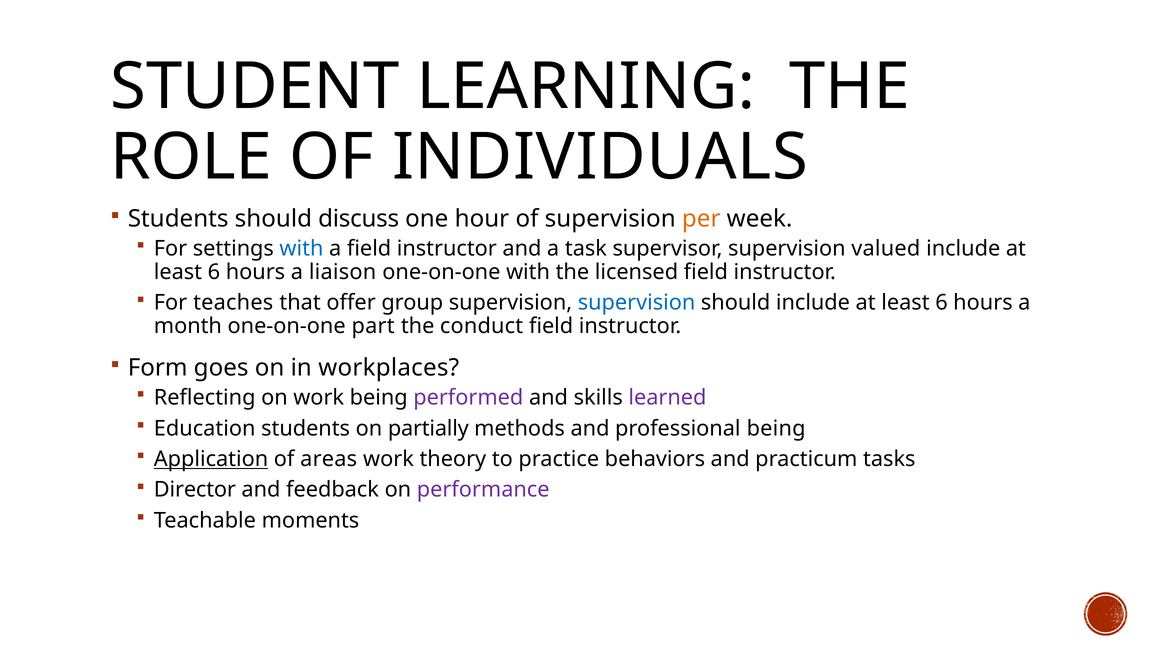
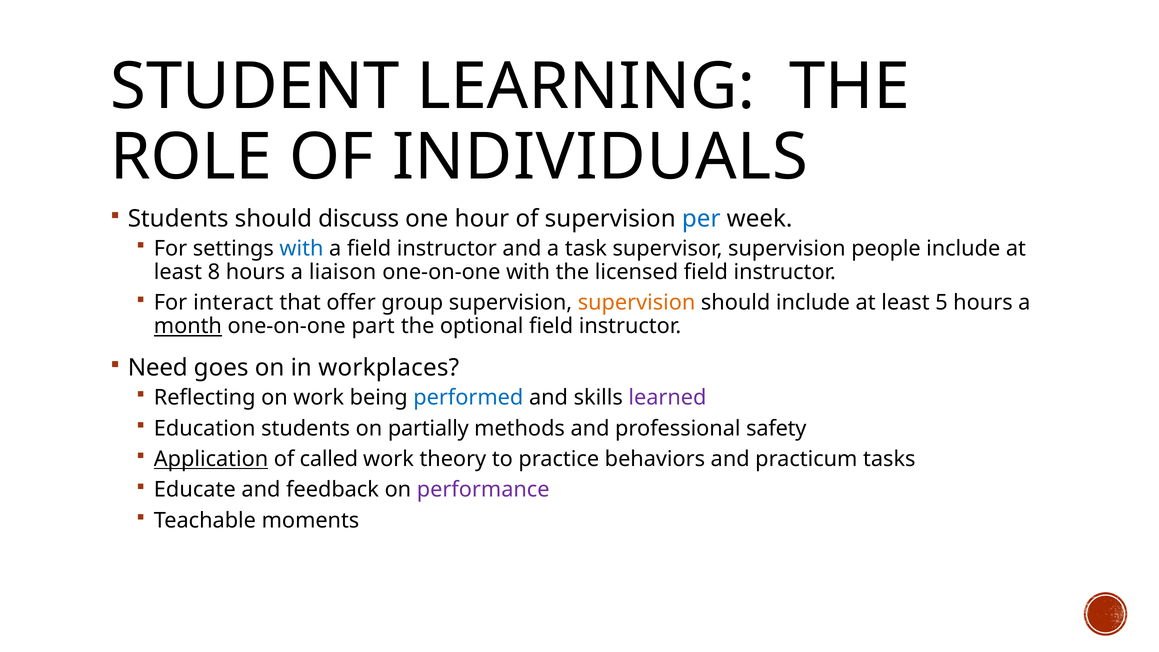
per colour: orange -> blue (701, 219)
valued: valued -> people (886, 249)
6: 6 -> 8 (214, 272)
teaches: teaches -> interact (233, 303)
supervision colour: blue -> orange (637, 303)
6: 6 -> 5 (941, 303)
month underline: none -> present (188, 326)
conduct: conduct -> optional (482, 326)
Form: Form -> Need (158, 368)
performed colour: purple -> blue (468, 398)
professional being: being -> safety (776, 428)
areas: areas -> called (329, 459)
Director: Director -> Educate (195, 490)
